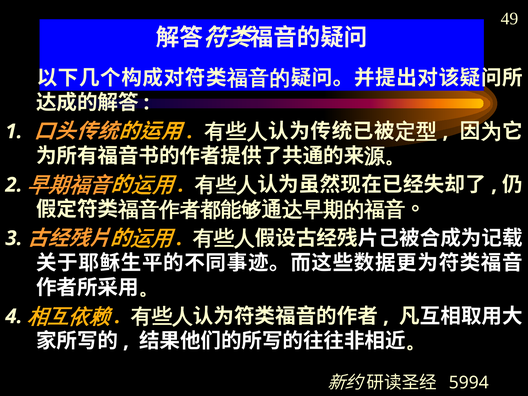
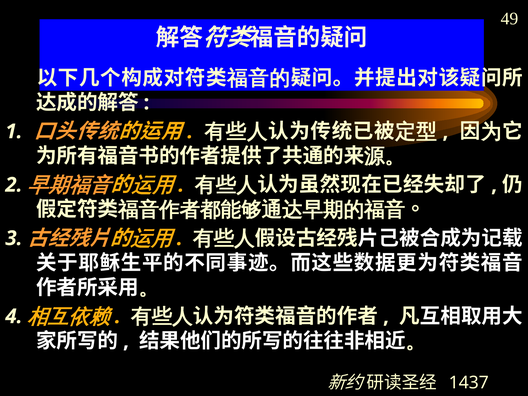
5994: 5994 -> 1437 (469, 383)
